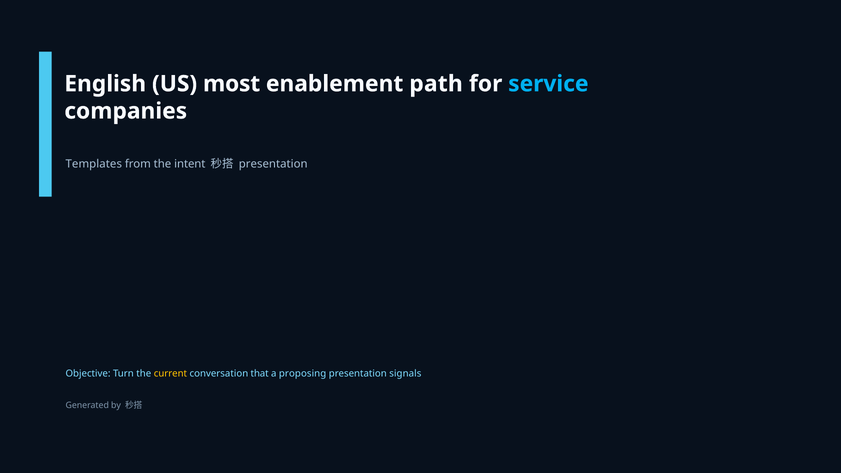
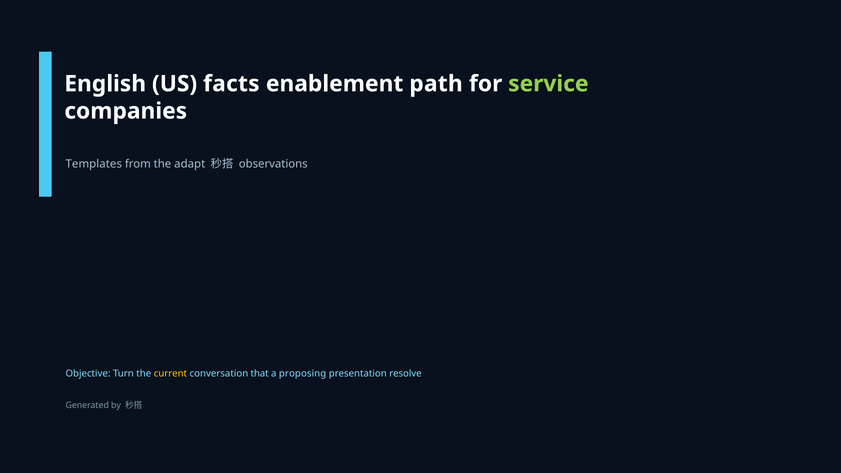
most: most -> facts (231, 84)
service colour: light blue -> light green (548, 84)
intent: intent -> adapt (190, 164)
presentation: presentation -> observations (273, 164)
signals: signals -> resolve (405, 373)
